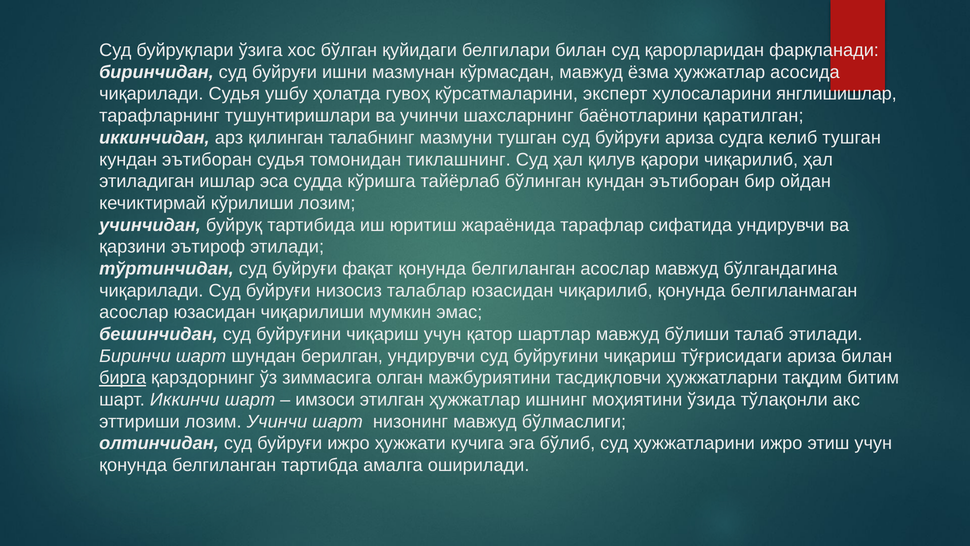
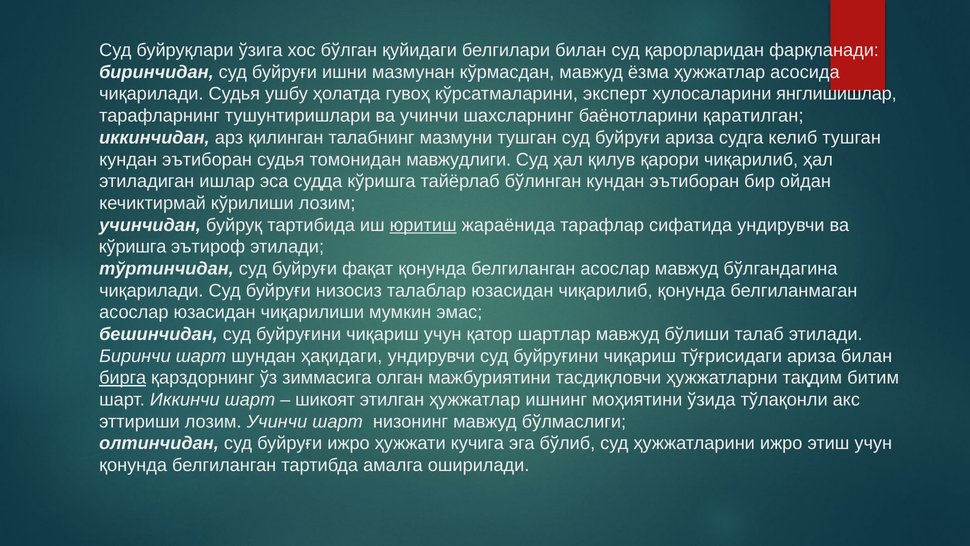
тиклашнинг: тиклашнинг -> мавжудлиги (459, 159)
юритиш underline: none -> present (423, 225)
қарзини: қарзини -> кўришга (133, 247)
берилган: берилган -> ҳақидаги (342, 356)
имзоси: имзоси -> шикоят (325, 399)
